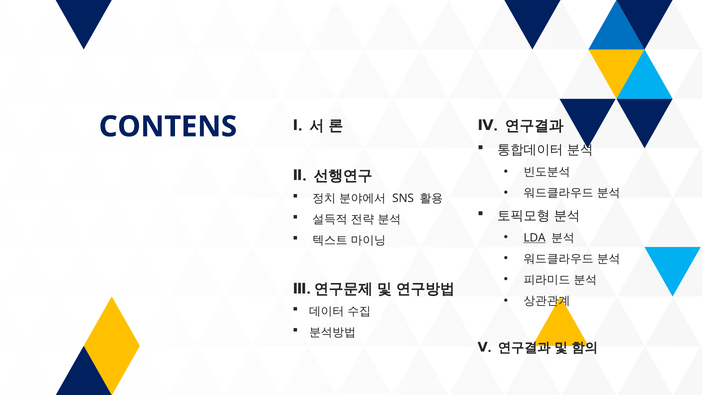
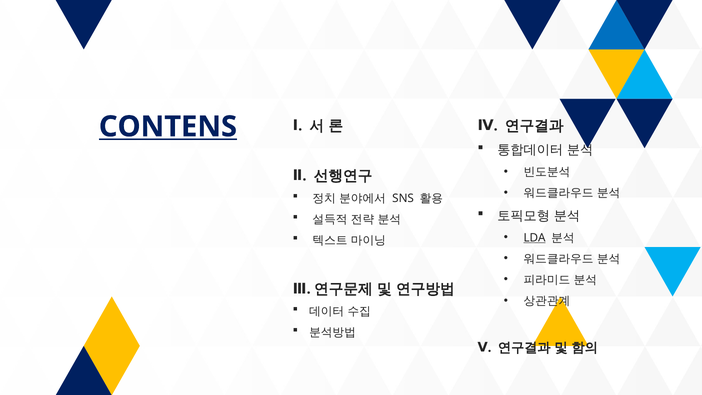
CONTENS underline: none -> present (168, 127)
